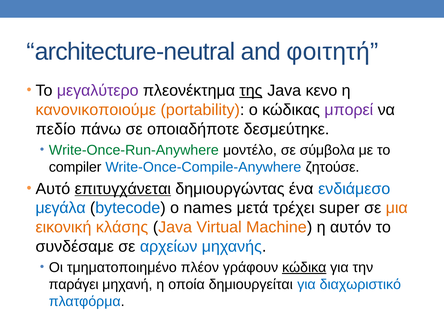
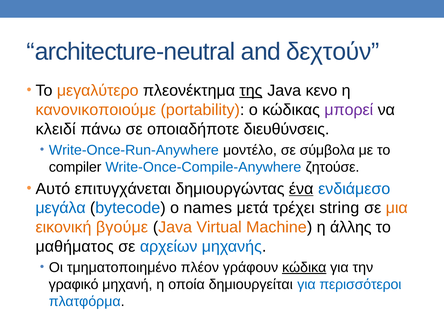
φοιτητή: φοιτητή -> δεχτούν (333, 52)
μεγαλύτερο colour: purple -> orange (98, 91)
πεδίο: πεδίο -> κλειδί (56, 129)
δεσμεύτηκε: δεσμεύτηκε -> διευθύνσεις (287, 129)
Write-Once-Run-Anywhere colour: green -> blue (134, 150)
επιτυγχάνεται underline: present -> none (123, 189)
ένα underline: none -> present (301, 189)
super: super -> string (339, 208)
κλάσης: κλάσης -> βγούμε (122, 227)
αυτόν: αυτόν -> άλλης (351, 227)
συνδέσαμε: συνδέσαμε -> μαθήματος (75, 246)
παράγει: παράγει -> γραφικό (74, 284)
διαχωριστικό: διαχωριστικό -> περισσότεροι (360, 284)
